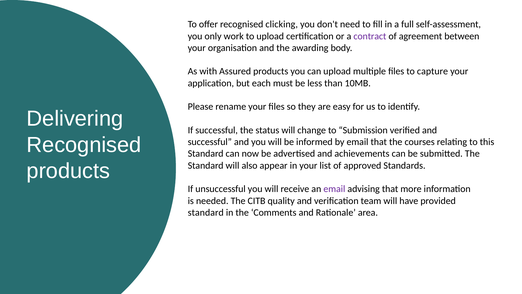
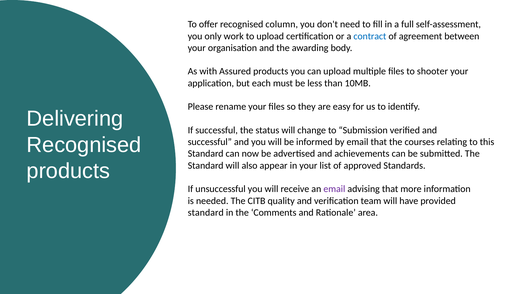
clicking: clicking -> column (282, 24)
contract colour: purple -> blue (370, 36)
capture: capture -> shooter (432, 71)
